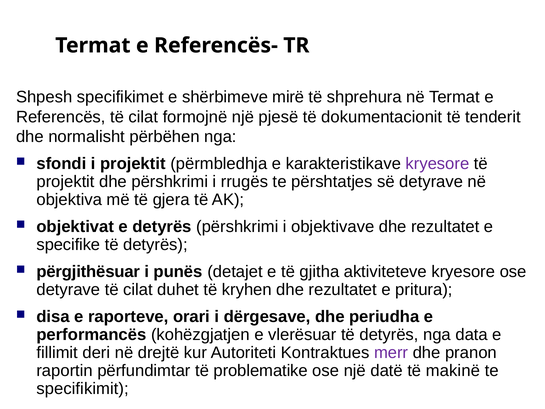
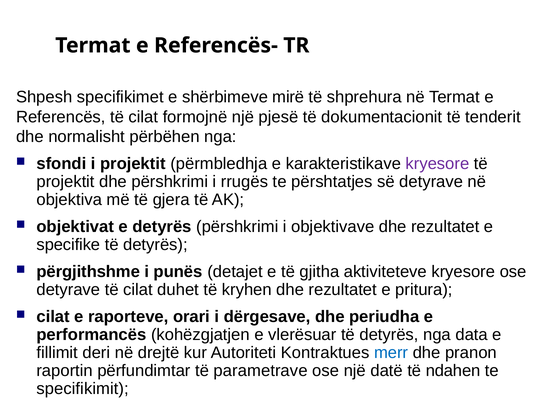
përgjithësuar: përgjithësuar -> përgjithshme (88, 272)
disa: disa -> cilat (53, 317)
merr colour: purple -> blue (391, 353)
problematike: problematike -> parametrave (261, 371)
makinë: makinë -> ndahen (453, 371)
